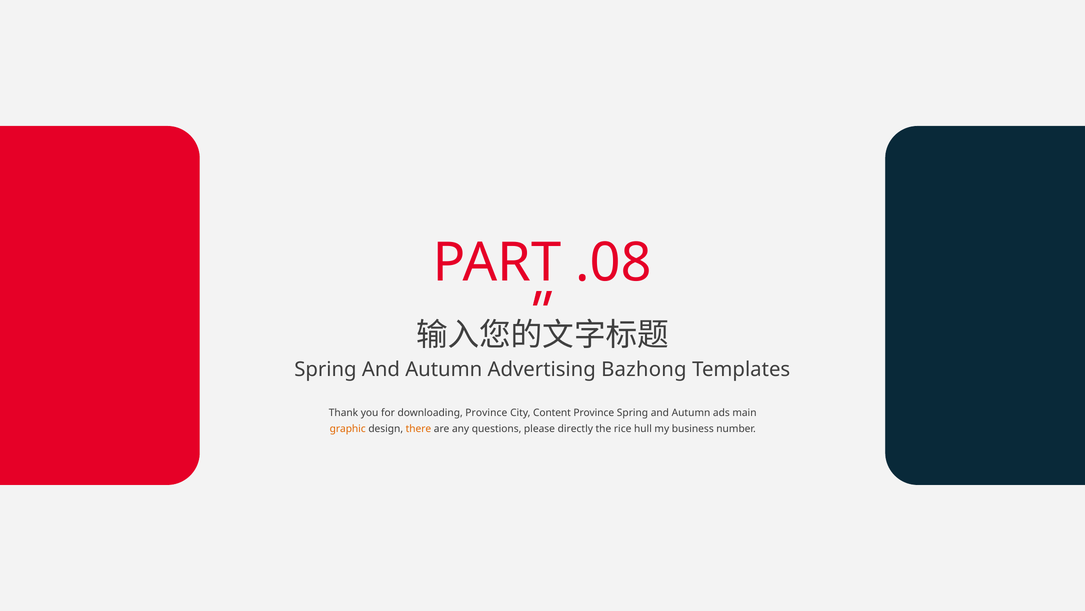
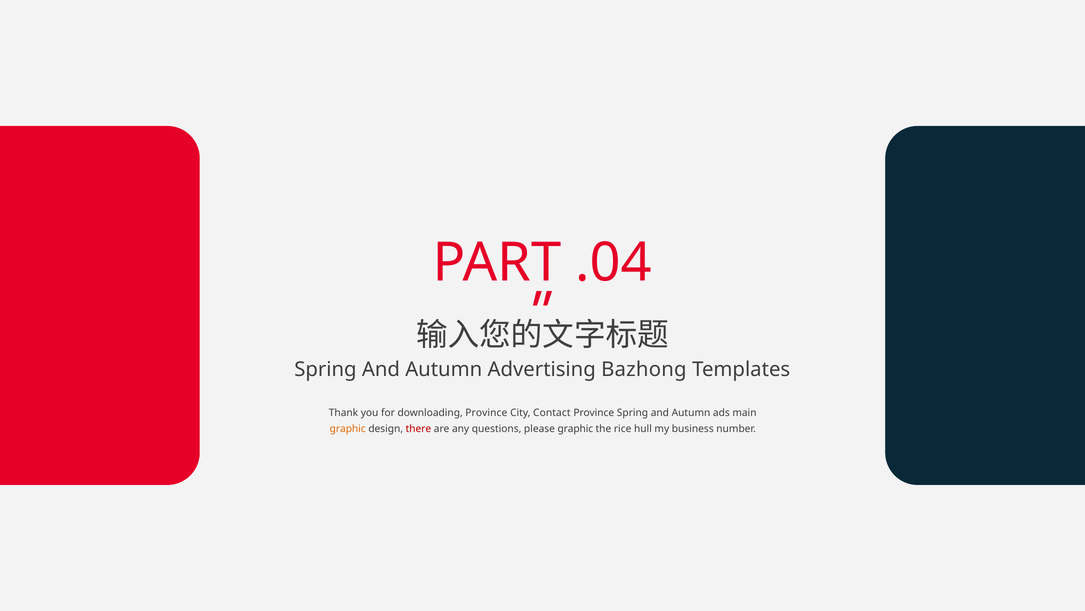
.08: .08 -> .04 (614, 263)
Content: Content -> Contact (552, 412)
there colour: orange -> red (418, 428)
please directly: directly -> graphic (575, 428)
